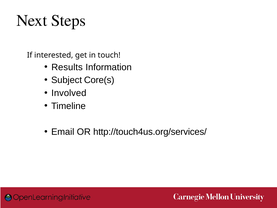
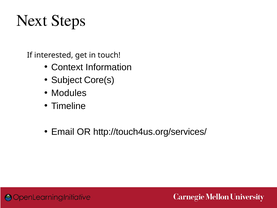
Results: Results -> Context (67, 67)
Involved: Involved -> Modules (69, 93)
